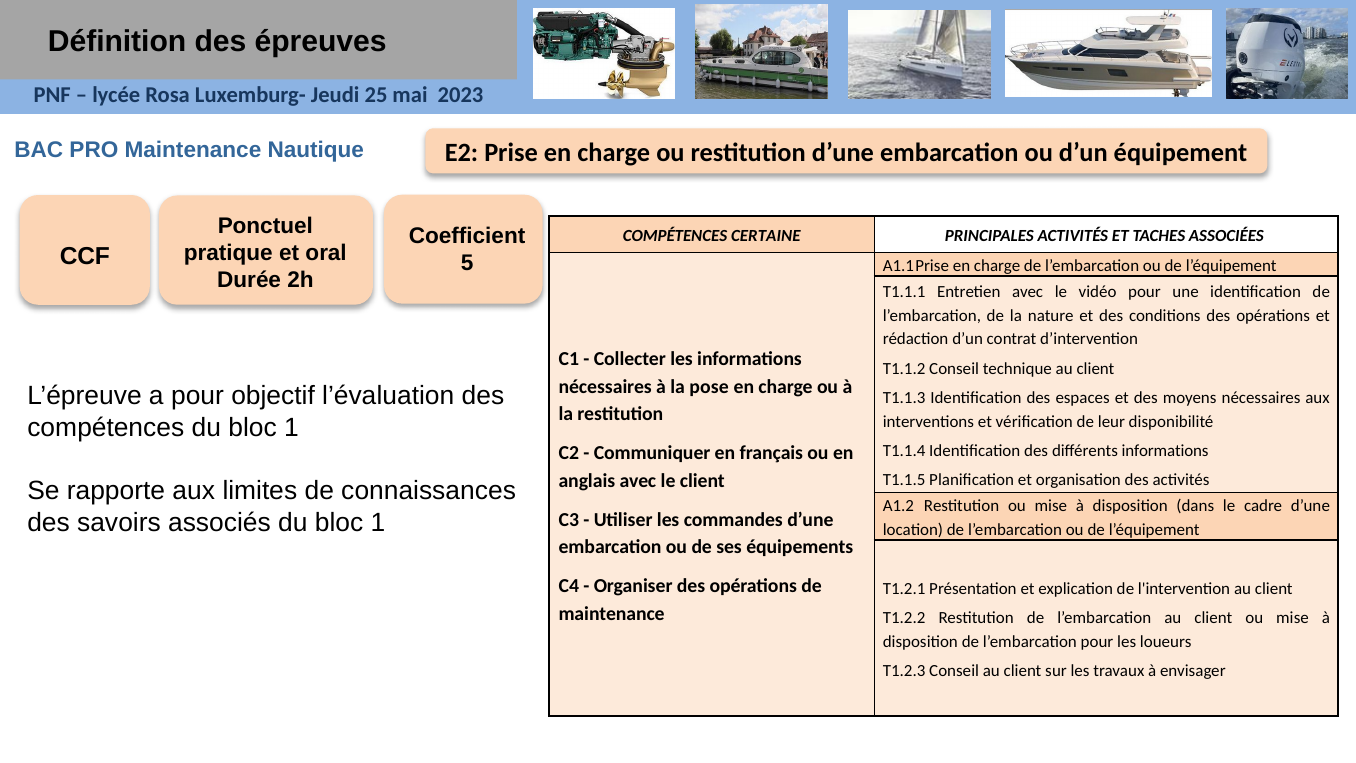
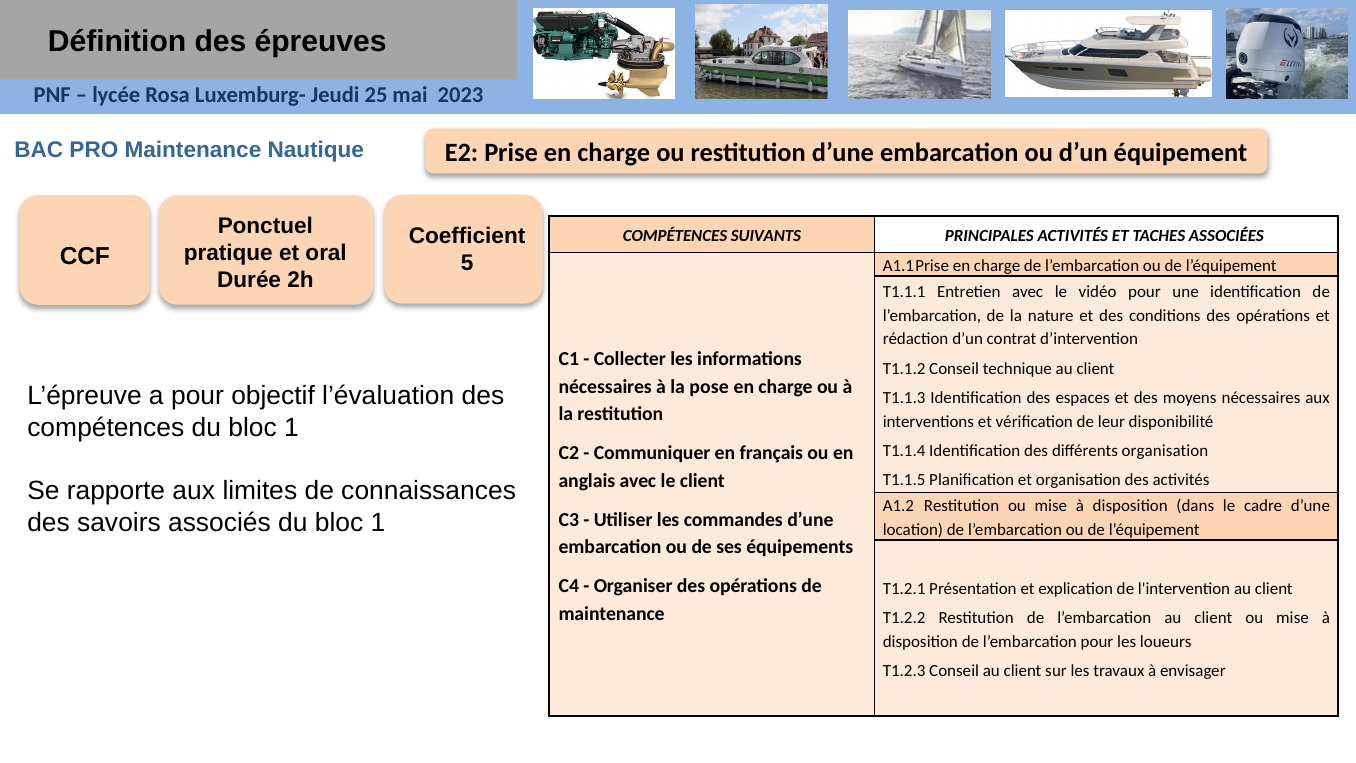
CERTAINE: CERTAINE -> SUIVANTS (766, 236)
différents informations: informations -> organisation (1165, 451)
